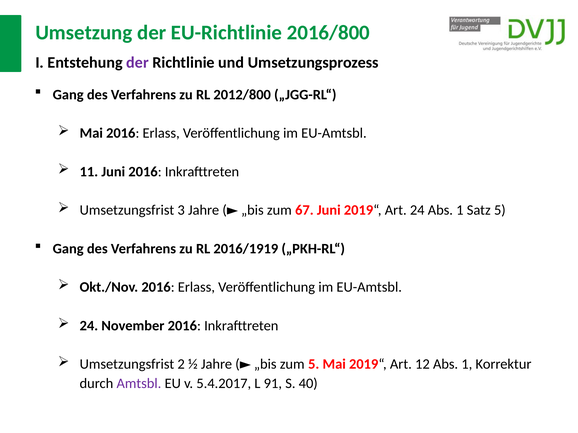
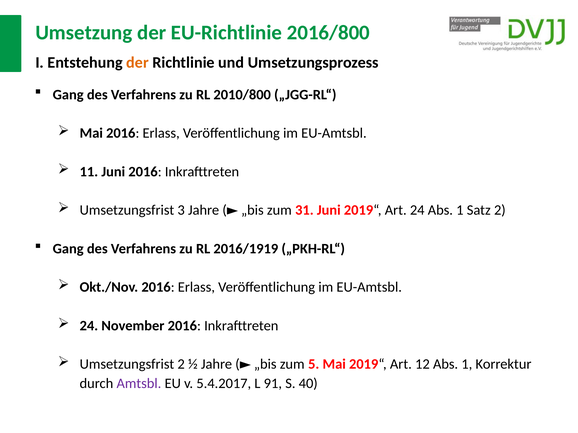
der colour: purple -> orange (137, 63)
2012/800: 2012/800 -> 2010/800 (242, 95)
67: 67 -> 31 (304, 210)
Satz 5: 5 -> 2 (500, 210)
